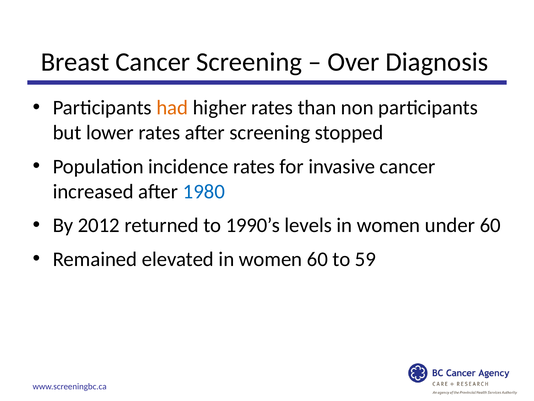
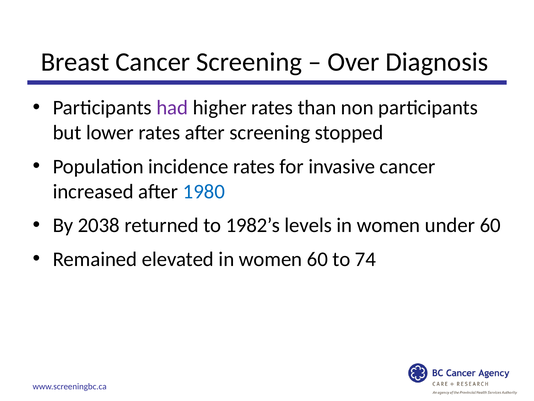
had colour: orange -> purple (172, 108)
2012: 2012 -> 2038 (99, 225)
1990’s: 1990’s -> 1982’s (253, 225)
59: 59 -> 74 (365, 259)
